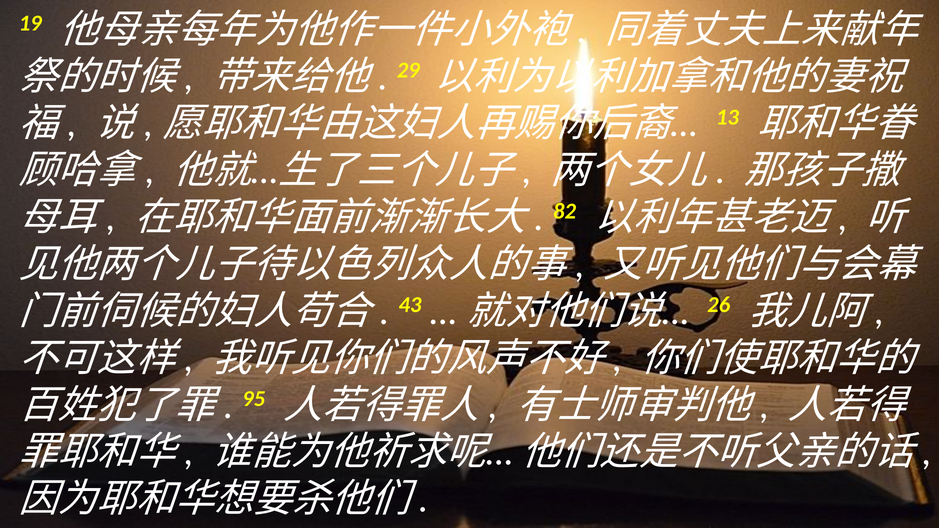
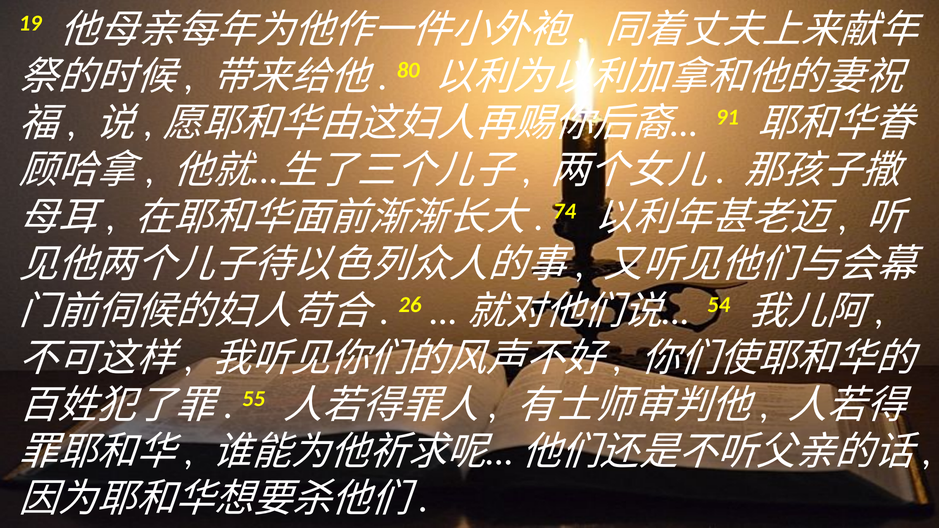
29: 29 -> 80 (408, 70)
13: 13 -> 91 (727, 117)
82: 82 -> 74 (565, 211)
43: 43 -> 26 (410, 305)
26: 26 -> 54 (719, 305)
95: 95 -> 55 (254, 399)
